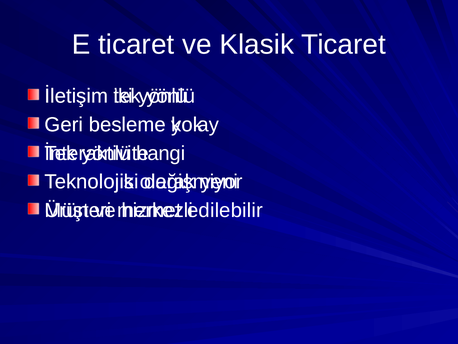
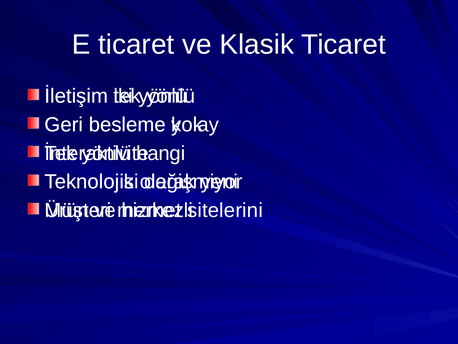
edilebilir: edilebilir -> sitelerini (225, 210)
